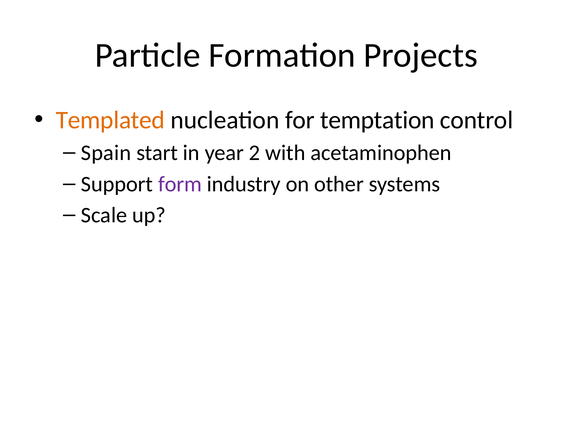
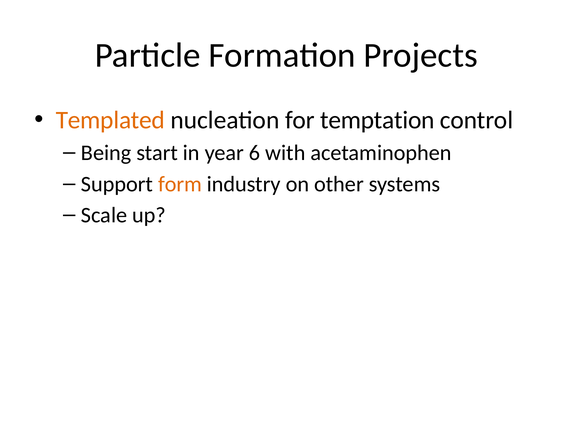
Spain: Spain -> Being (106, 153)
2: 2 -> 6 (255, 153)
form colour: purple -> orange (180, 184)
